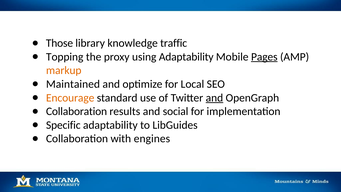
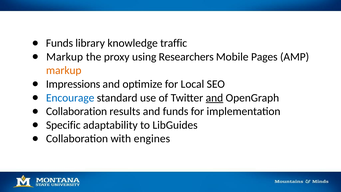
Those: Those -> Funds (59, 43)
Topping: Topping -> Markup (65, 57)
using Adaptability: Adaptability -> Researchers (186, 57)
Pages underline: present -> none (264, 57)
Maintained: Maintained -> Impressions (73, 84)
Encourage colour: orange -> blue (70, 98)
and social: social -> funds (176, 111)
